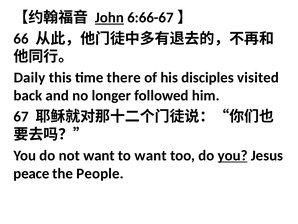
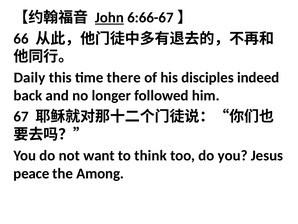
visited: visited -> indeed (258, 77)
to want: want -> think (151, 155)
you underline: present -> none (233, 155)
People: People -> Among (100, 173)
